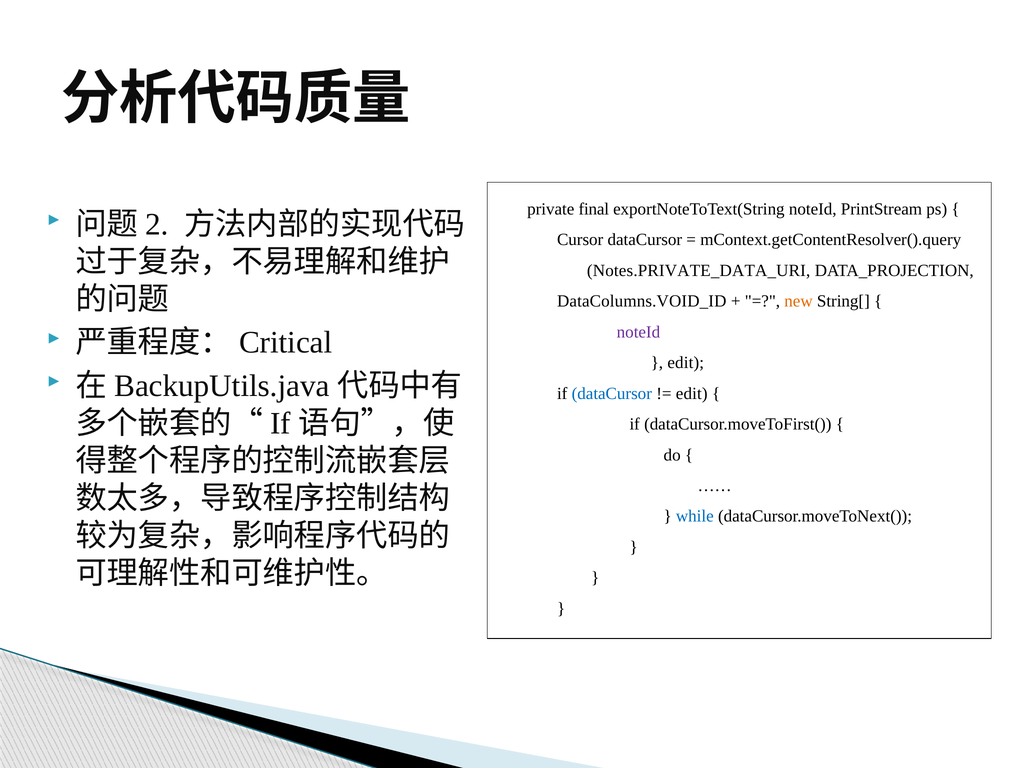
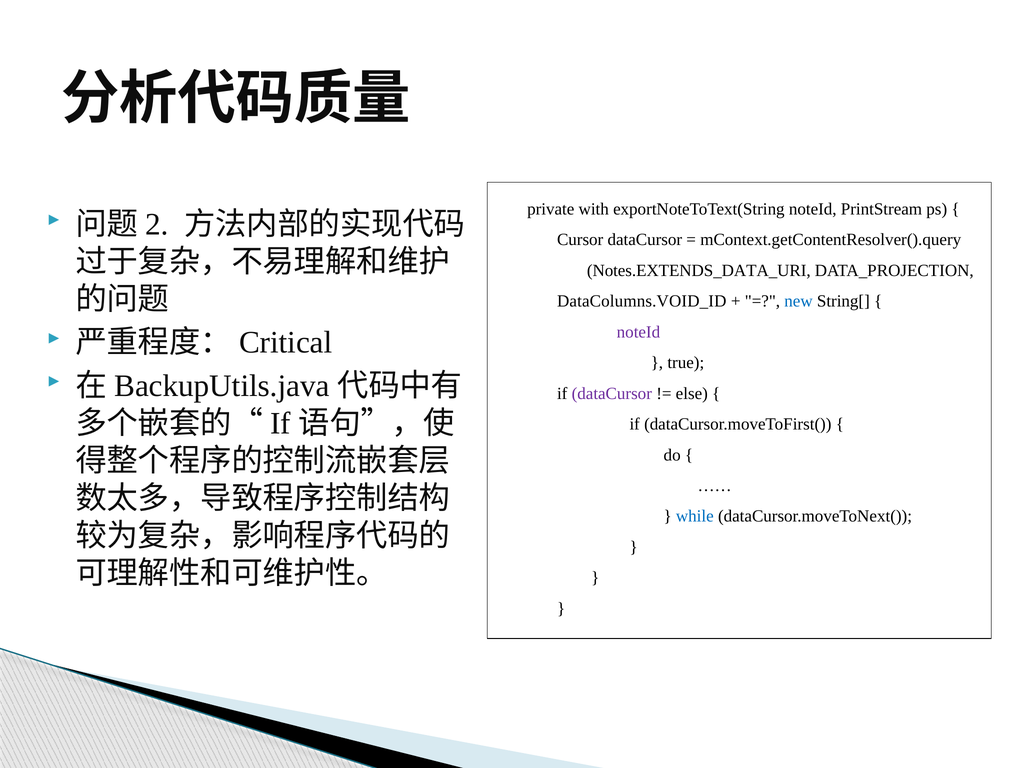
final: final -> with (594, 209)
Notes.PRIVATE_DATA_URI: Notes.PRIVATE_DATA_URI -> Notes.EXTENDS_DATA_URI (699, 270)
new colour: orange -> blue (798, 301)
edit: edit -> true (686, 362)
dataCursor colour: blue -> purple (612, 393)
edit: edit -> else (692, 393)
